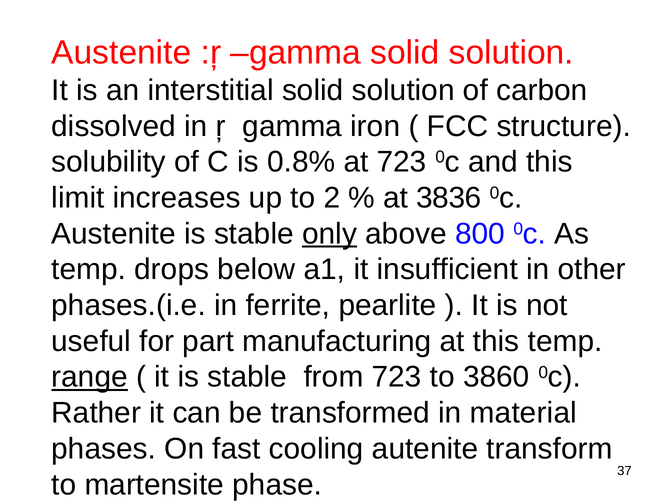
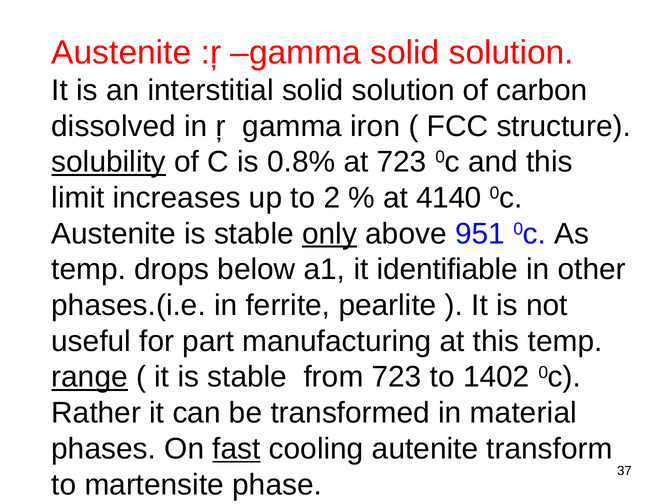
solubility underline: none -> present (109, 162)
3836: 3836 -> 4140 (449, 198)
800: 800 -> 951 (480, 234)
insufficient: insufficient -> identifiable (447, 270)
3860: 3860 -> 1402 (496, 377)
fast underline: none -> present (237, 449)
